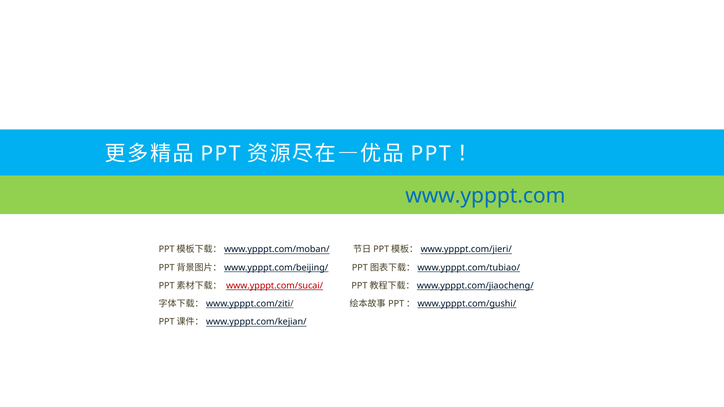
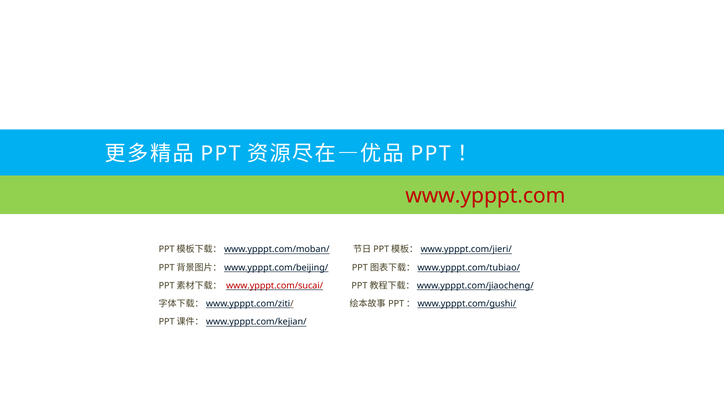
www.ypppt.com colour: blue -> red (485, 196)
